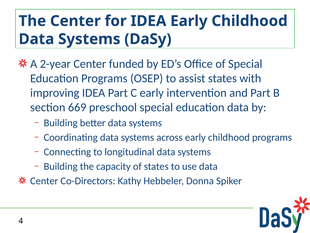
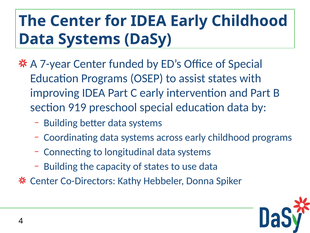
2-year: 2-year -> 7-year (55, 64)
669: 669 -> 919 (77, 107)
